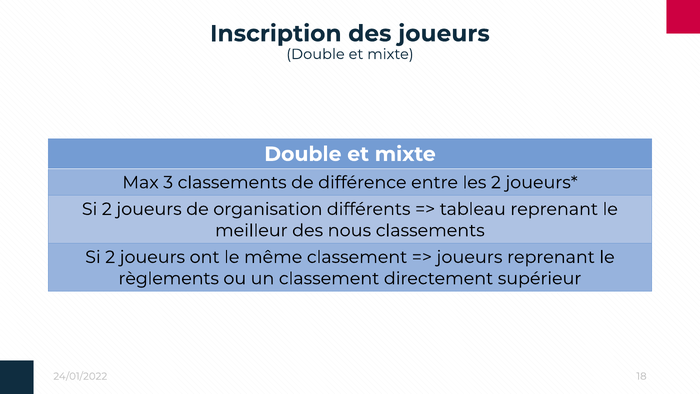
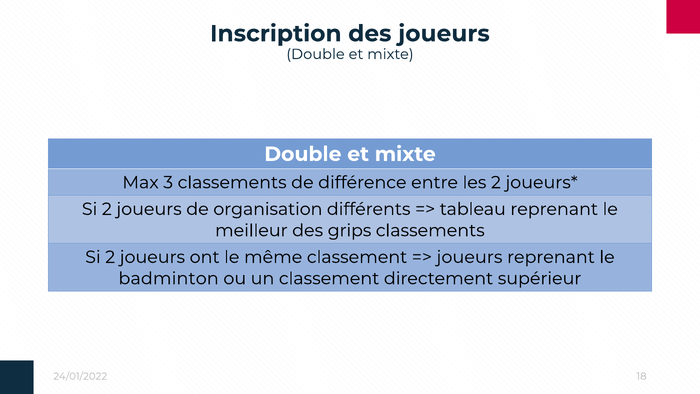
nous: nous -> grips (350, 230)
règlements: règlements -> badminton (169, 278)
